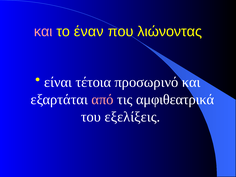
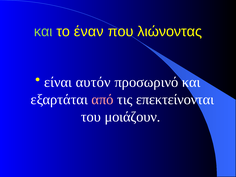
και colour: pink -> light green (43, 31)
τέτοια: τέτοια -> αυτόν (93, 82)
αμφιθεατρικά: αμφιθεατρικά -> επεκτείνονται (175, 99)
εξελίξεις: εξελίξεις -> μοιάζουν (132, 117)
